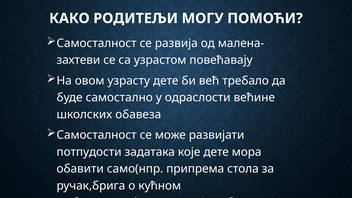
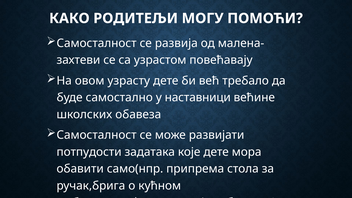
одраслости: одраслости -> наставници (198, 98)
